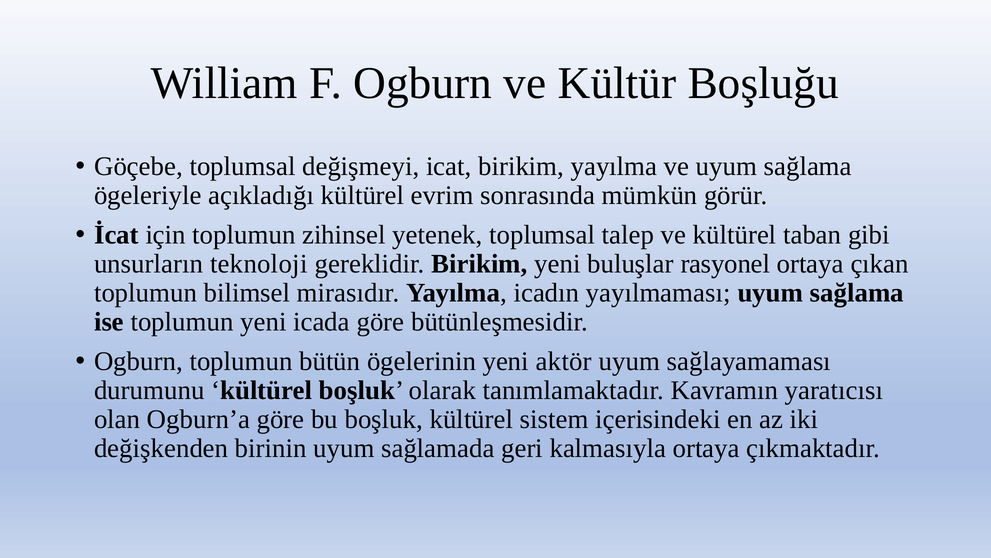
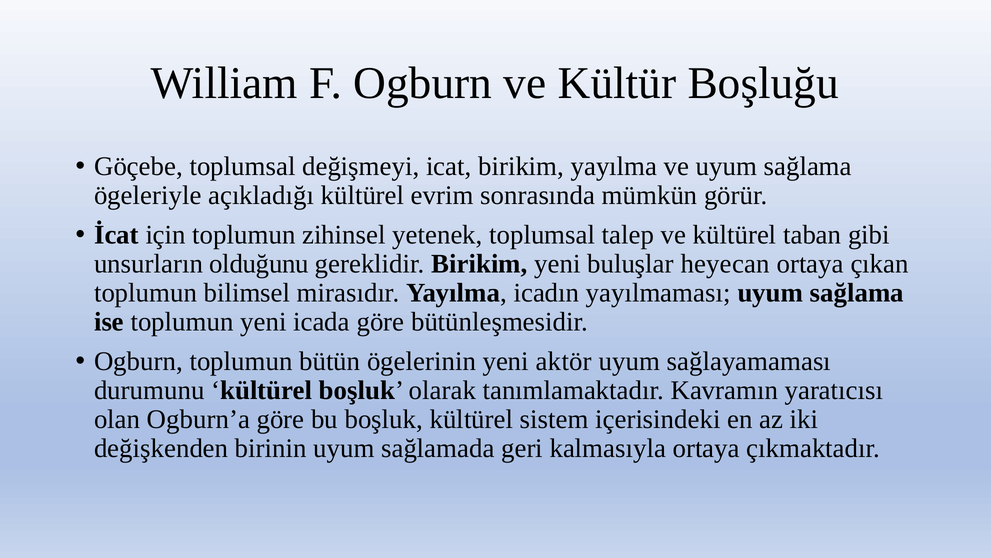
teknoloji: teknoloji -> olduğunu (259, 264)
rasyonel: rasyonel -> heyecan (725, 264)
